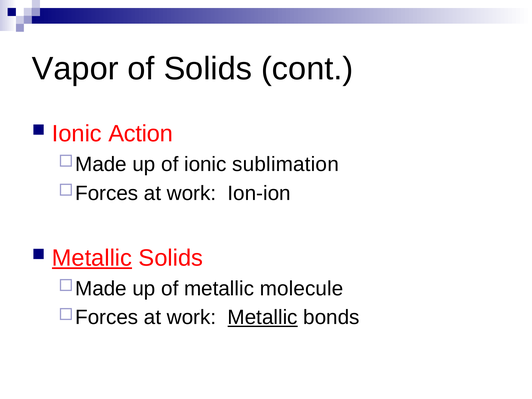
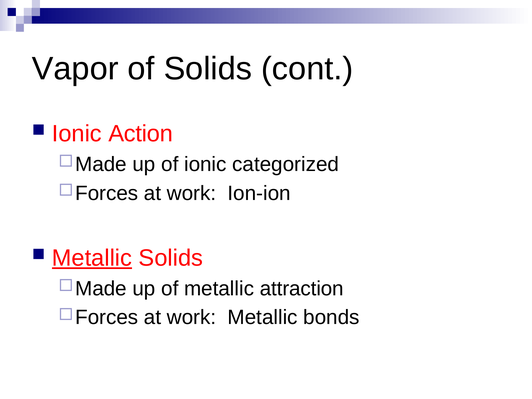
sublimation: sublimation -> categorized (286, 164)
molecule: molecule -> attraction (302, 289)
Metallic underline: present -> none (263, 318)
